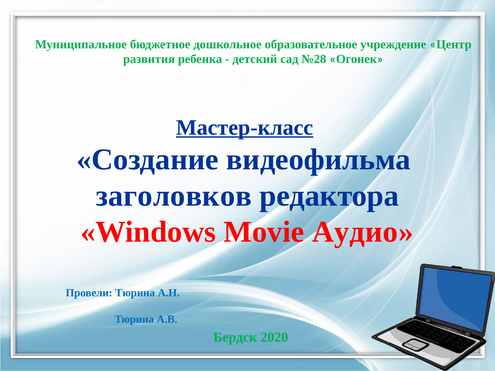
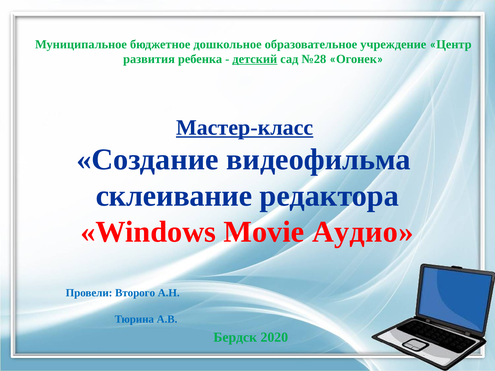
детский underline: none -> present (255, 59)
заголовков: заголовков -> склеивание (174, 196)
Провели Тюрина: Тюрина -> Второго (135, 293)
